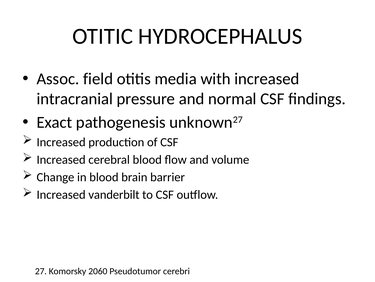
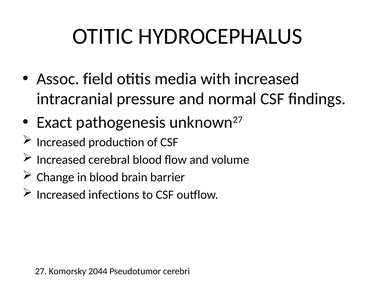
vanderbilt: vanderbilt -> infections (114, 194)
2060: 2060 -> 2044 (98, 271)
